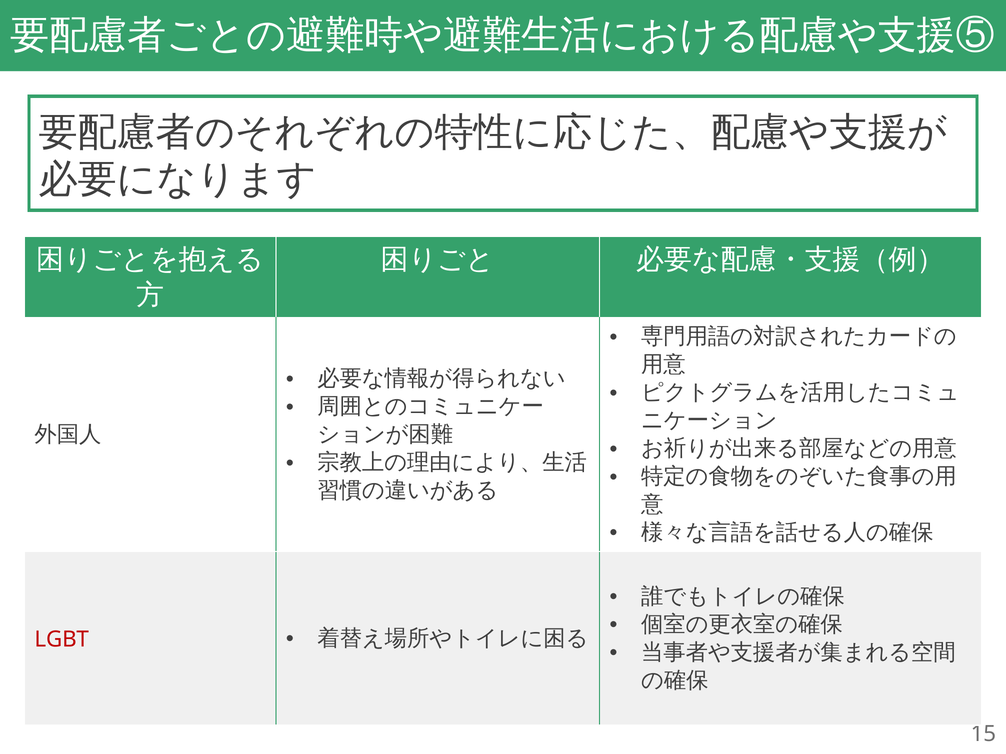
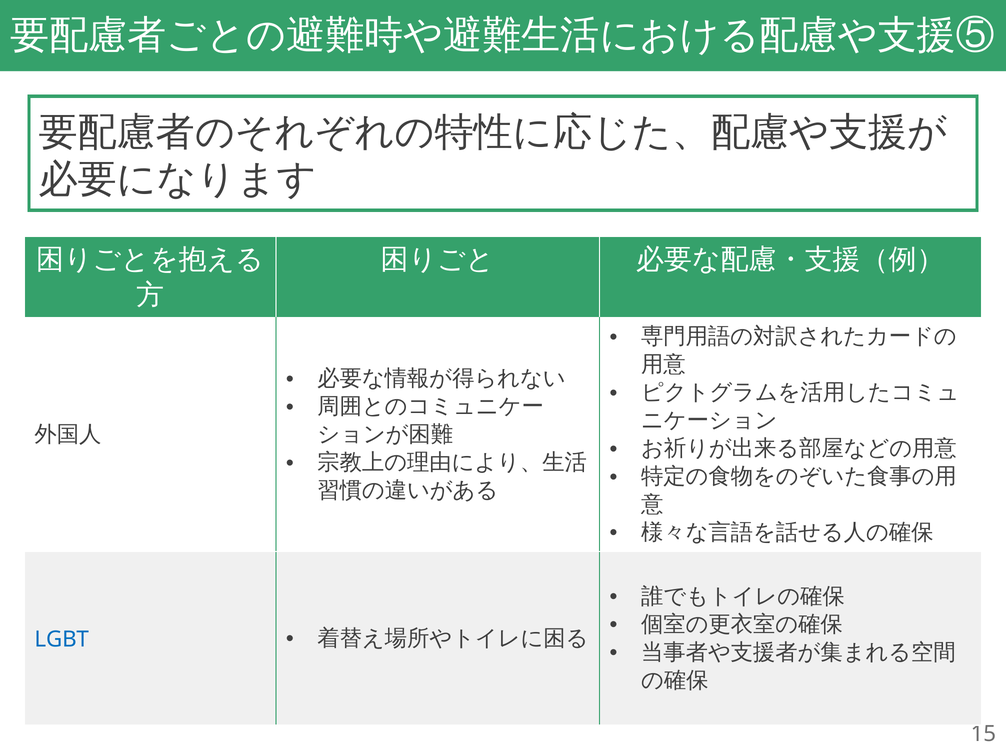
LGBT colour: red -> blue (62, 640)
